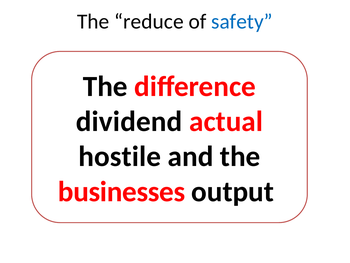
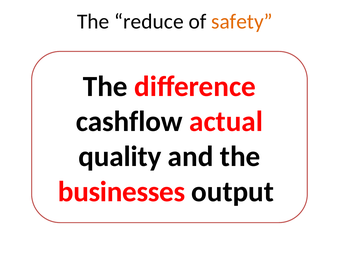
safety colour: blue -> orange (242, 22)
dividend: dividend -> cashflow (129, 121)
hostile: hostile -> quality (120, 156)
